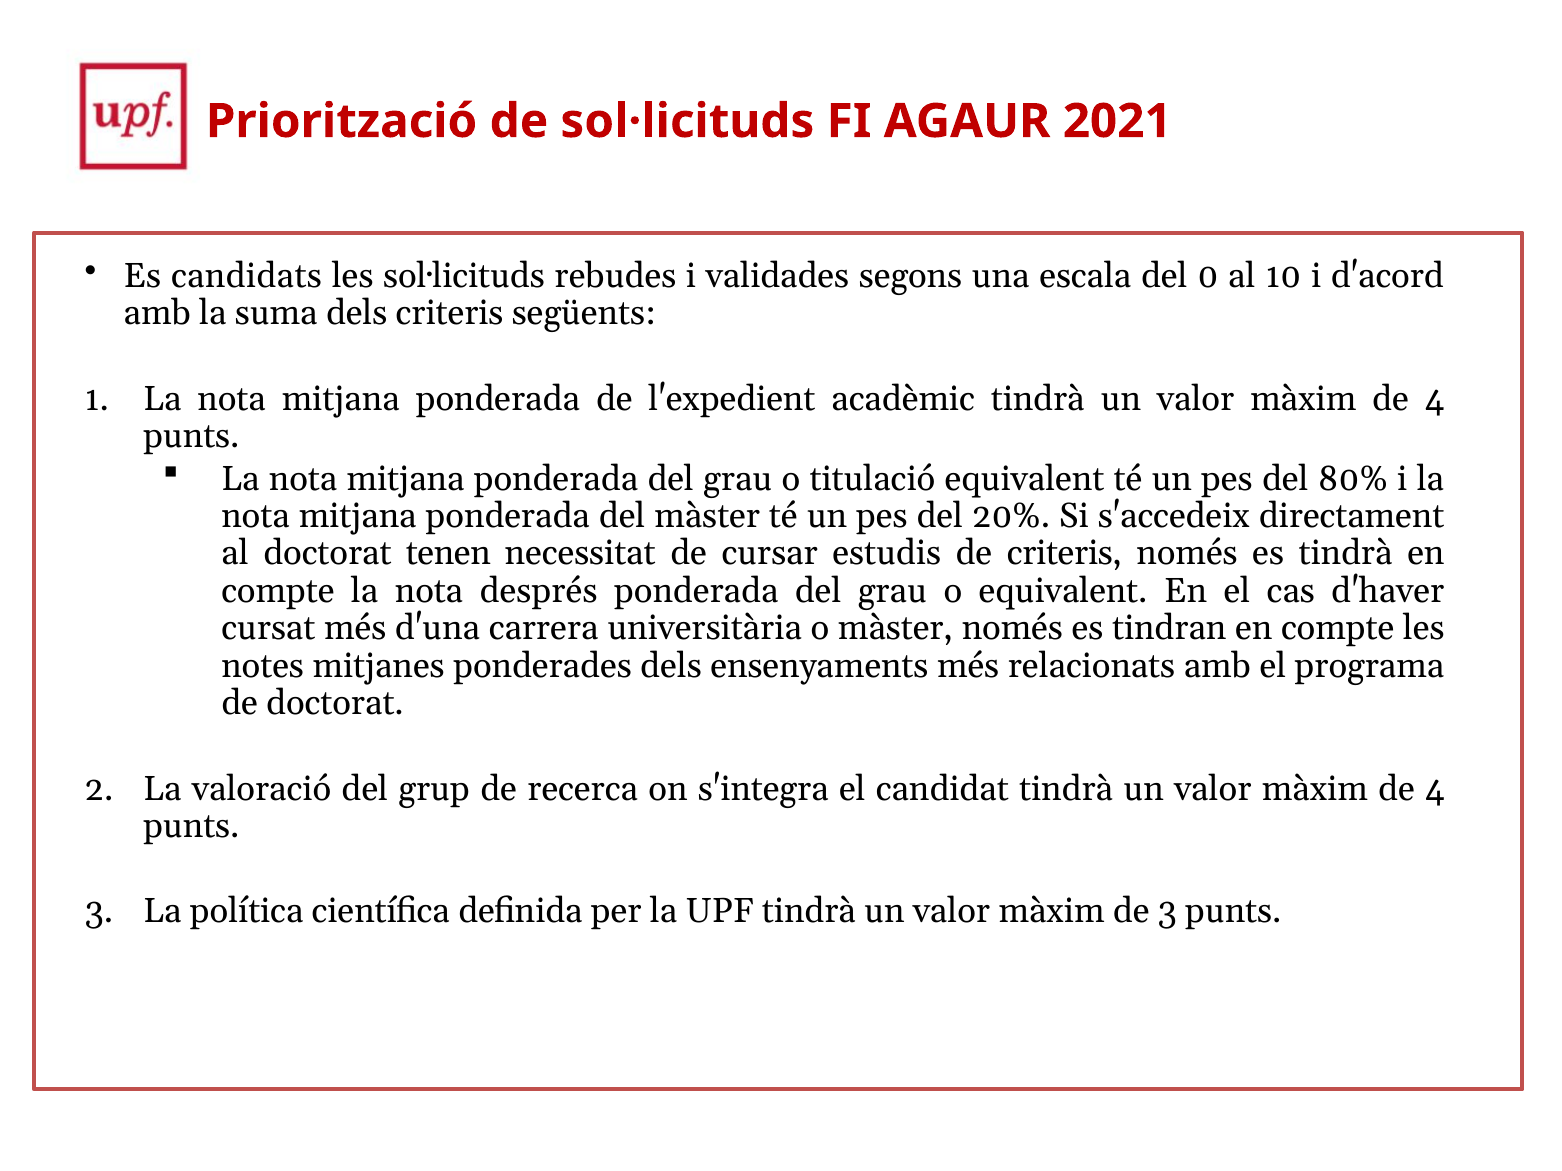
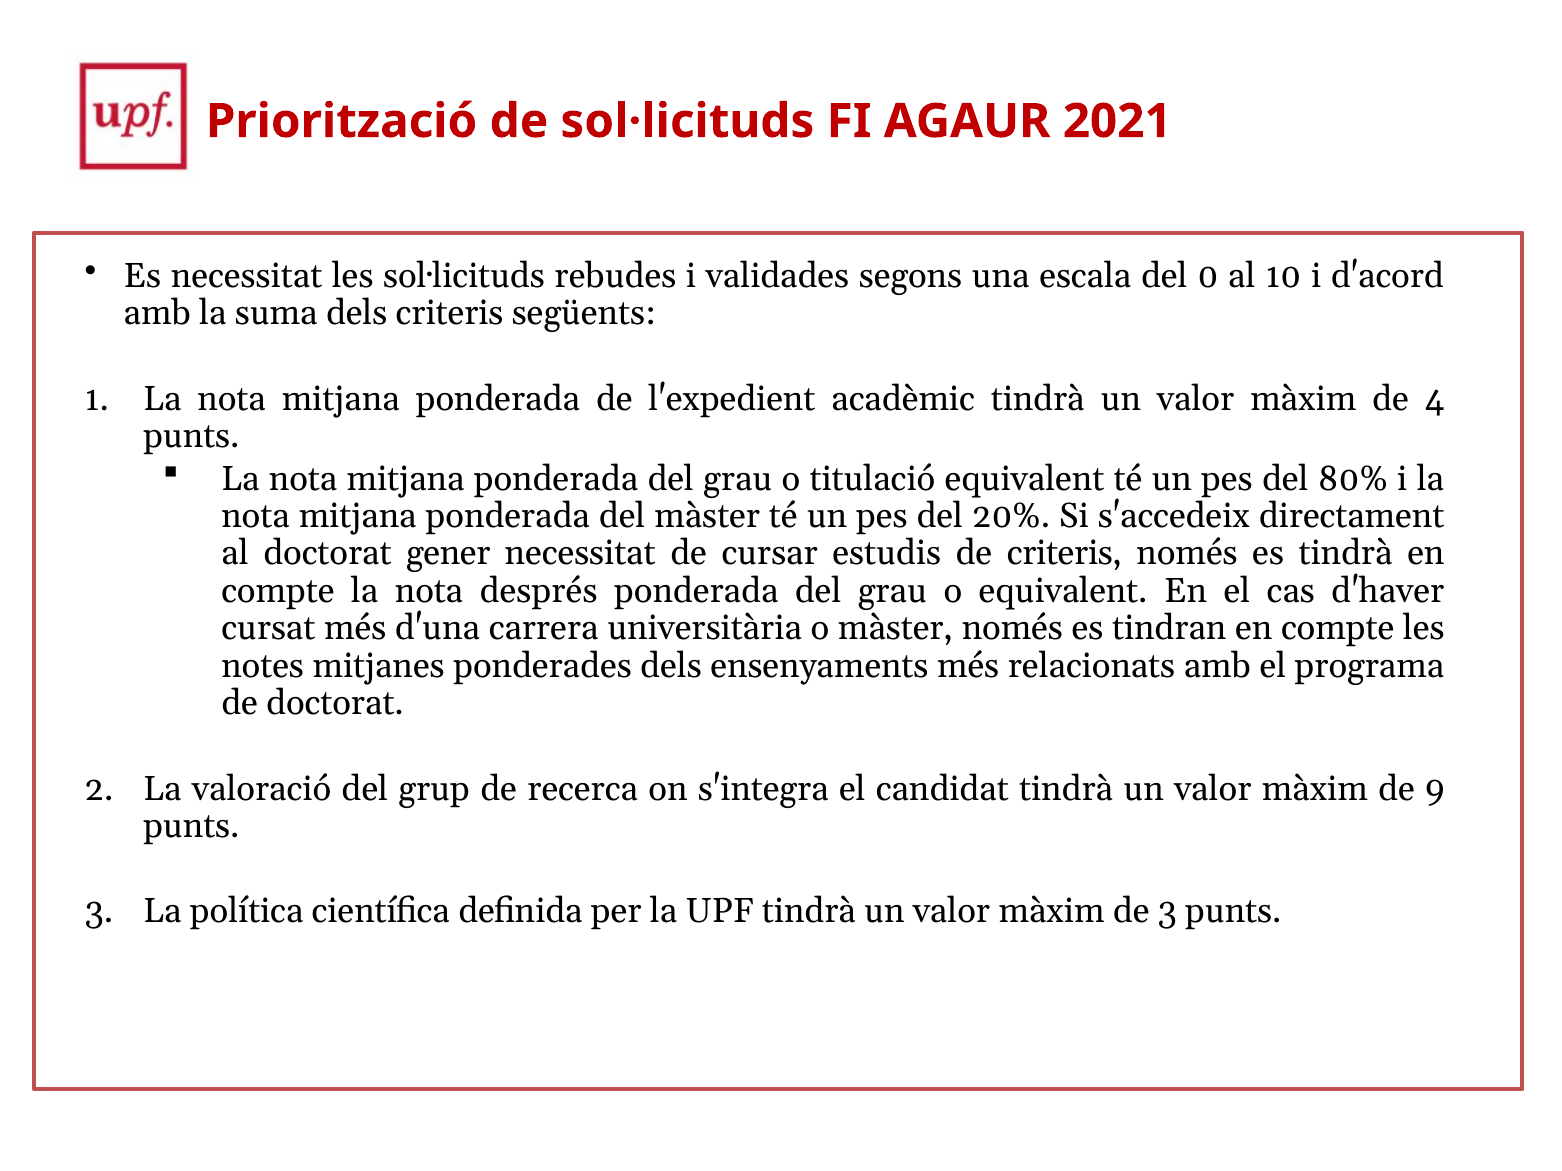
Es candidats: candidats -> necessitat (247, 276)
tenen: tenen -> gener (448, 554)
4: 4 -> 9 (1435, 789)
